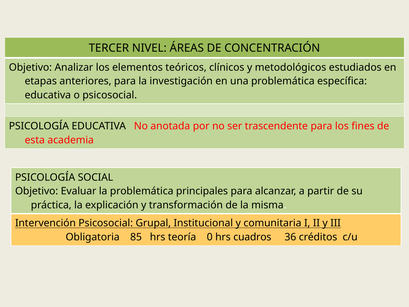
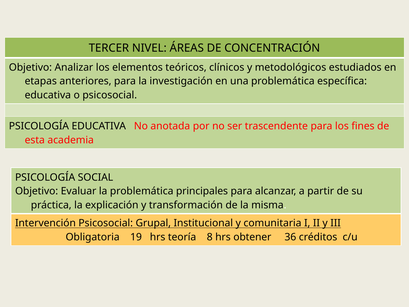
85: 85 -> 19 (136, 237)
0: 0 -> 8 (210, 237)
cuadros: cuadros -> obtener (252, 237)
